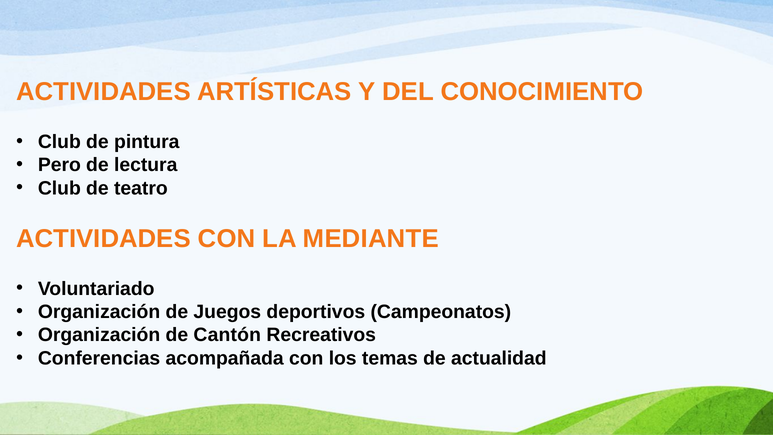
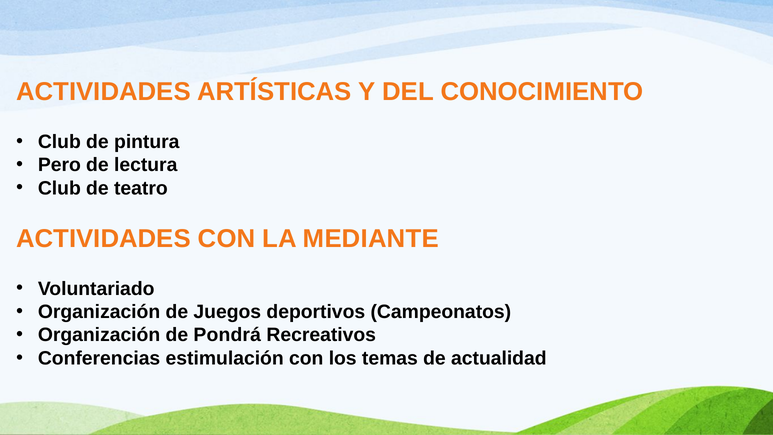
Cantón: Cantón -> Pondrá (227, 335)
acompañada: acompañada -> estimulación (225, 358)
